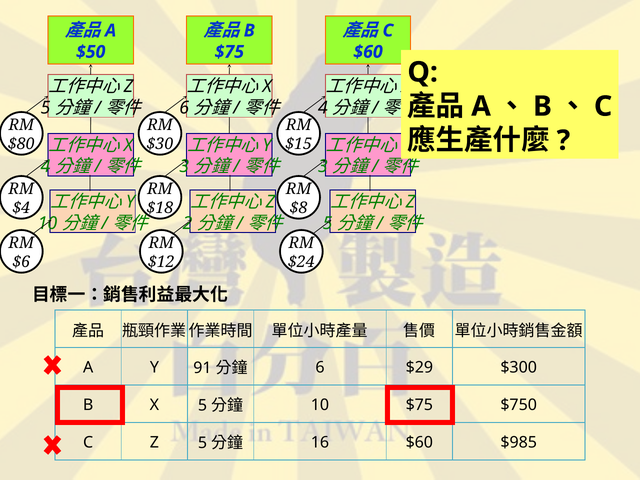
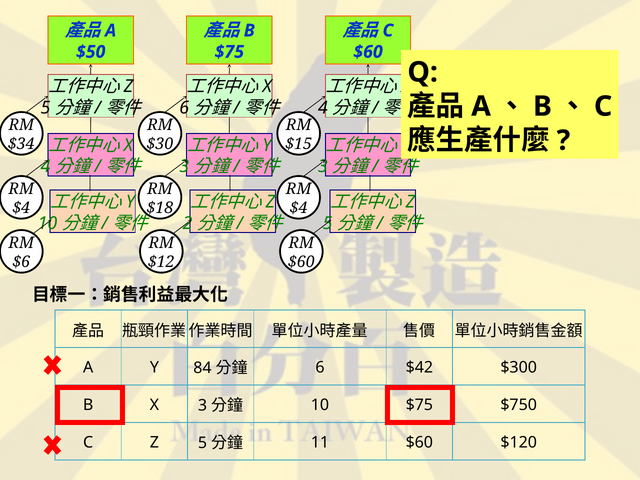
$80: $80 -> $34 (21, 144)
$8: $8 -> $4 (299, 208)
$24: $24 -> $60 (301, 262)
91: 91 -> 84 (202, 368)
$29: $29 -> $42 (419, 367)
X 5: 5 -> 3 (202, 406)
16: 16 -> 11 (320, 442)
$985: $985 -> $120 (519, 442)
